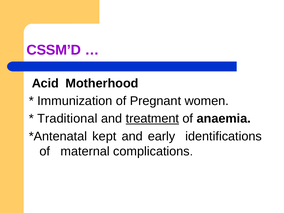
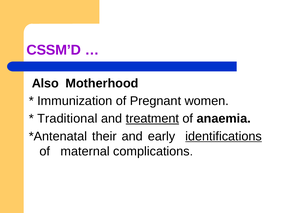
Acid: Acid -> Also (45, 83)
kept: kept -> their (104, 136)
identifications underline: none -> present (224, 136)
